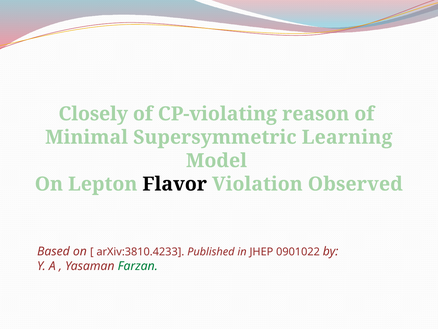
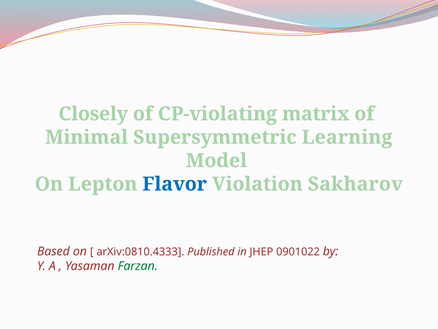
reason: reason -> matrix (316, 114)
Flavor colour: black -> blue (175, 184)
Observed: Observed -> Sakharov (355, 184)
arXiv:3810.4233: arXiv:3810.4233 -> arXiv:0810.4333 (140, 252)
